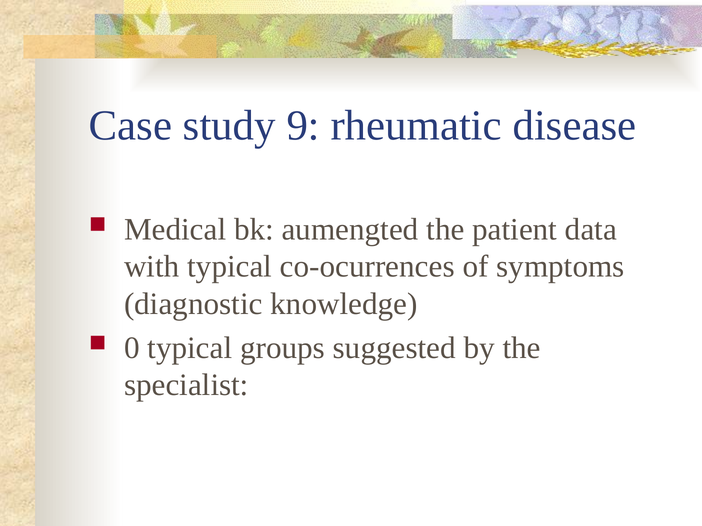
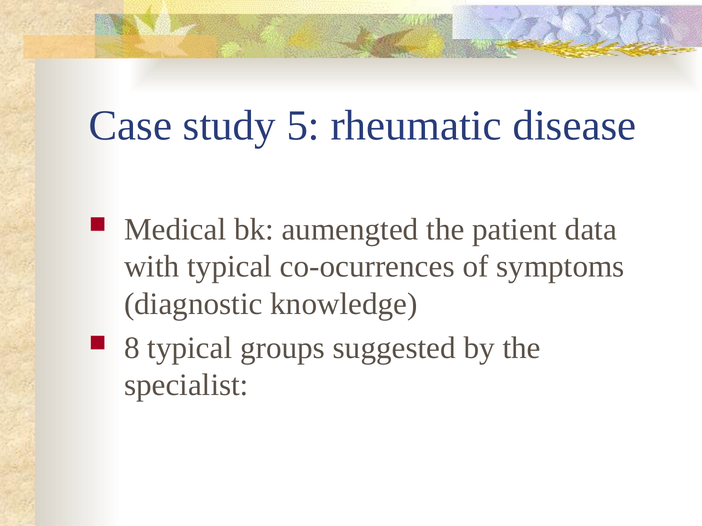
9: 9 -> 5 (303, 126)
0: 0 -> 8 (132, 348)
